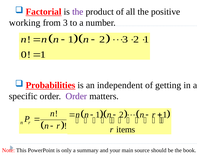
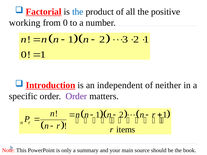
the colour: purple -> blue (78, 12)
from 3: 3 -> 0 (65, 23)
Probabilities: Probabilities -> Introduction (50, 85)
getting: getting -> neither (168, 85)
